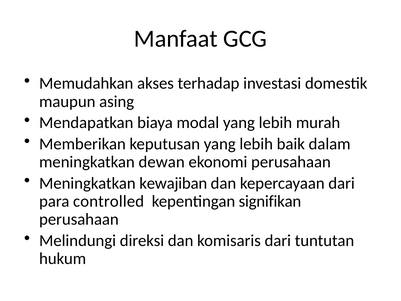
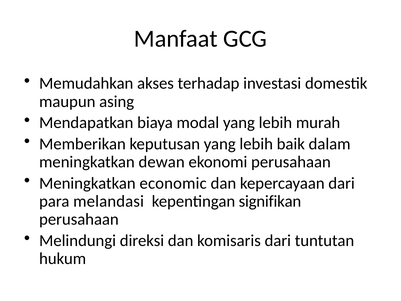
kewajiban: kewajiban -> economic (173, 183)
controlled: controlled -> melandasi (109, 201)
